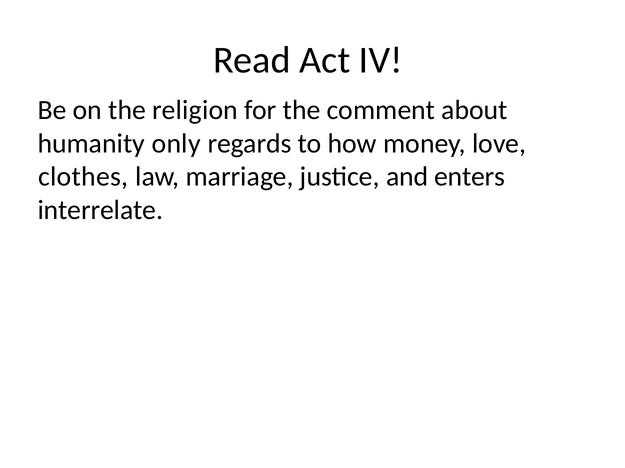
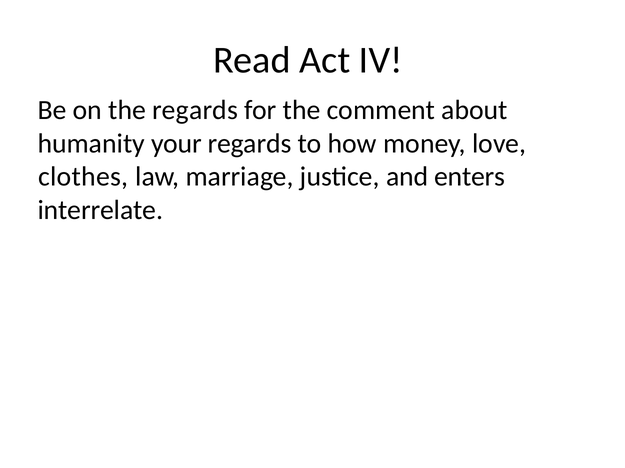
the religion: religion -> regards (195, 110)
only: only -> your (176, 144)
